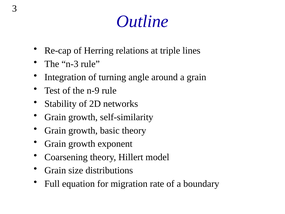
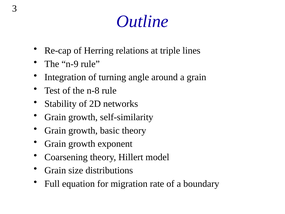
n-3: n-3 -> n-9 (70, 64)
n-9: n-9 -> n-8 (93, 90)
